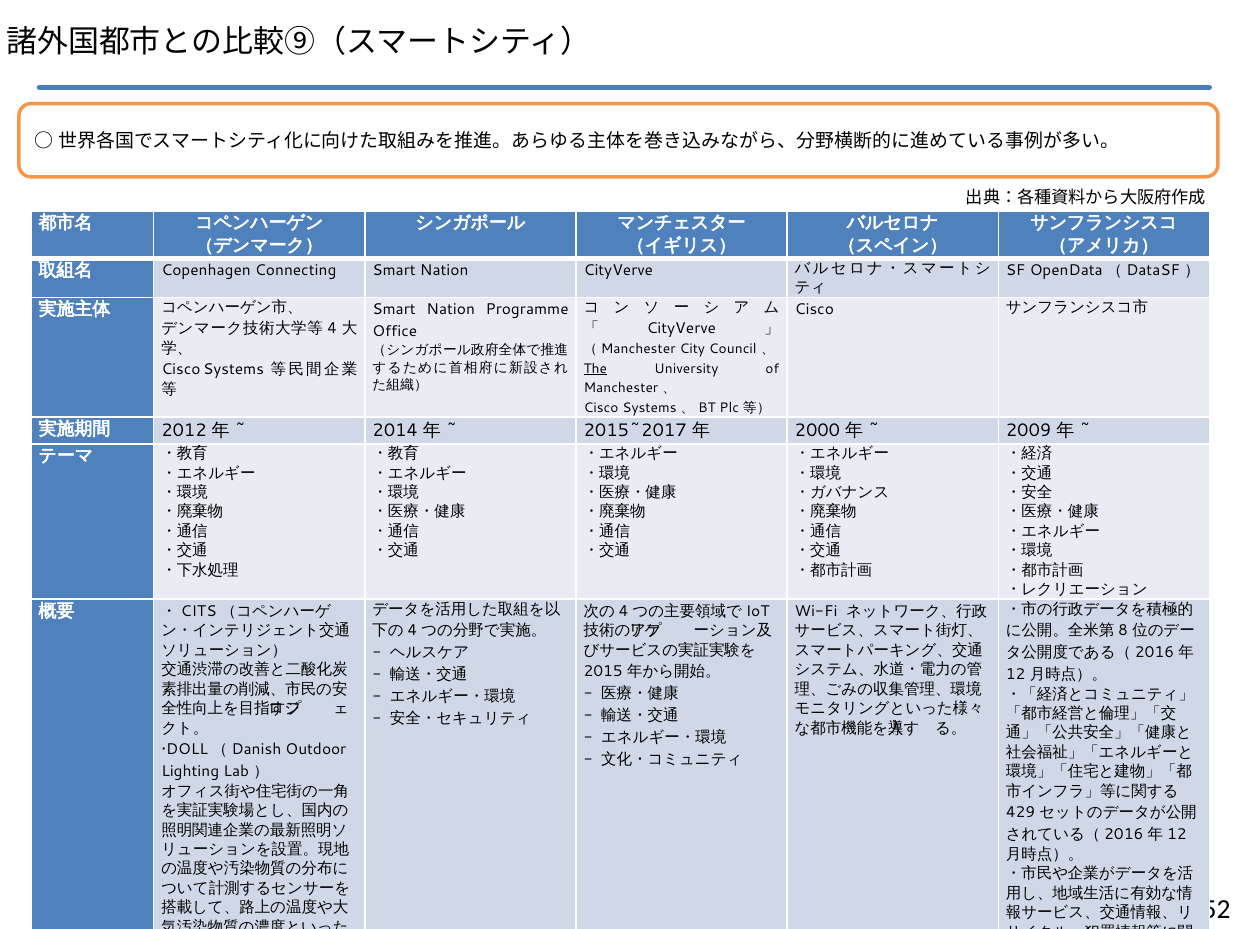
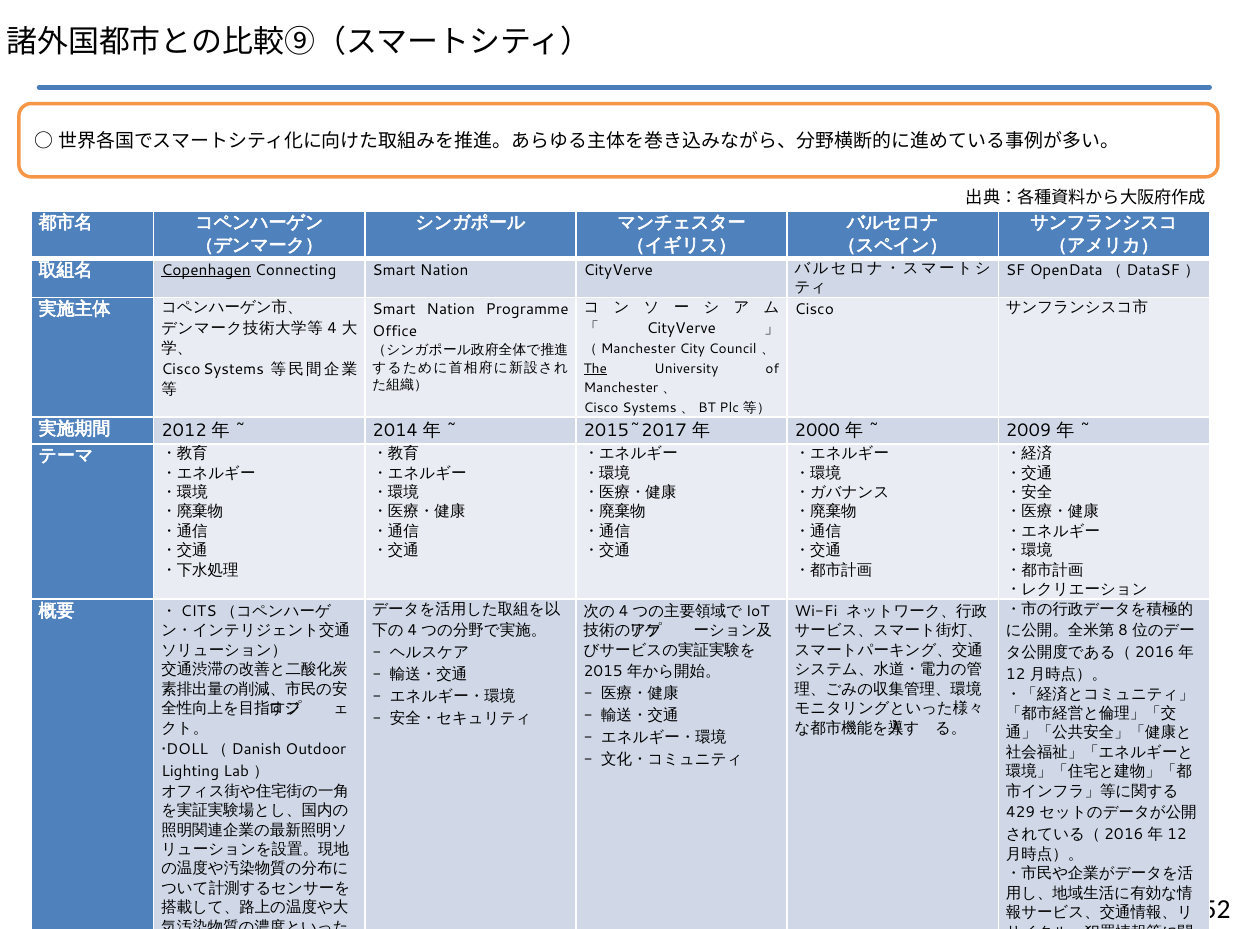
Copenhagen underline: none -> present (206, 270)
